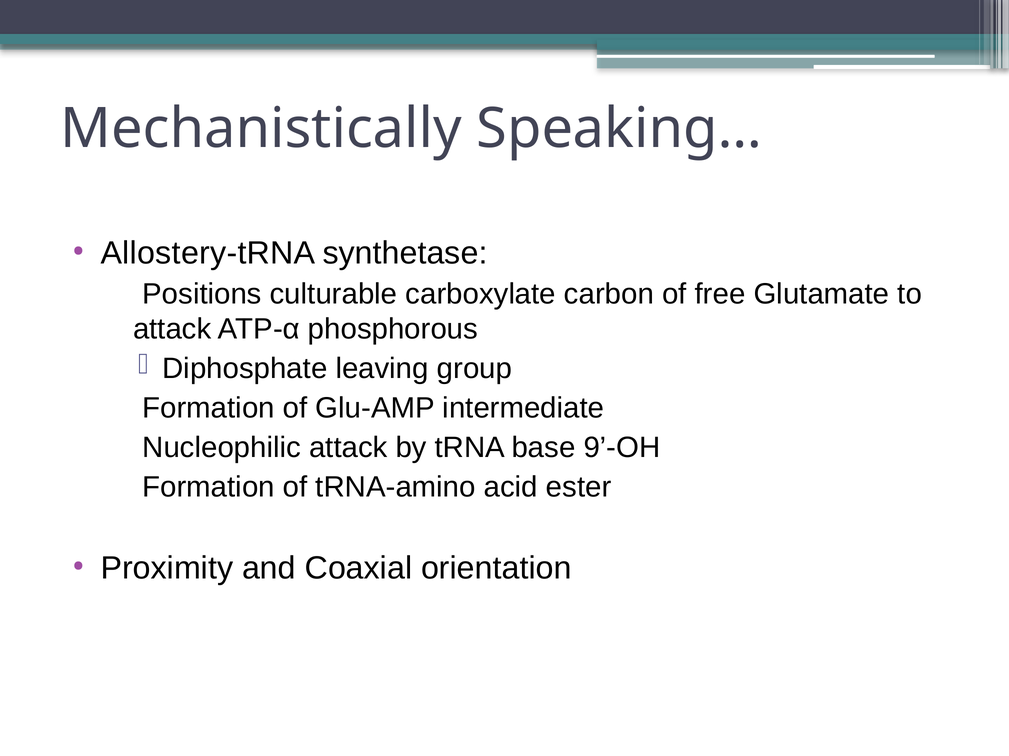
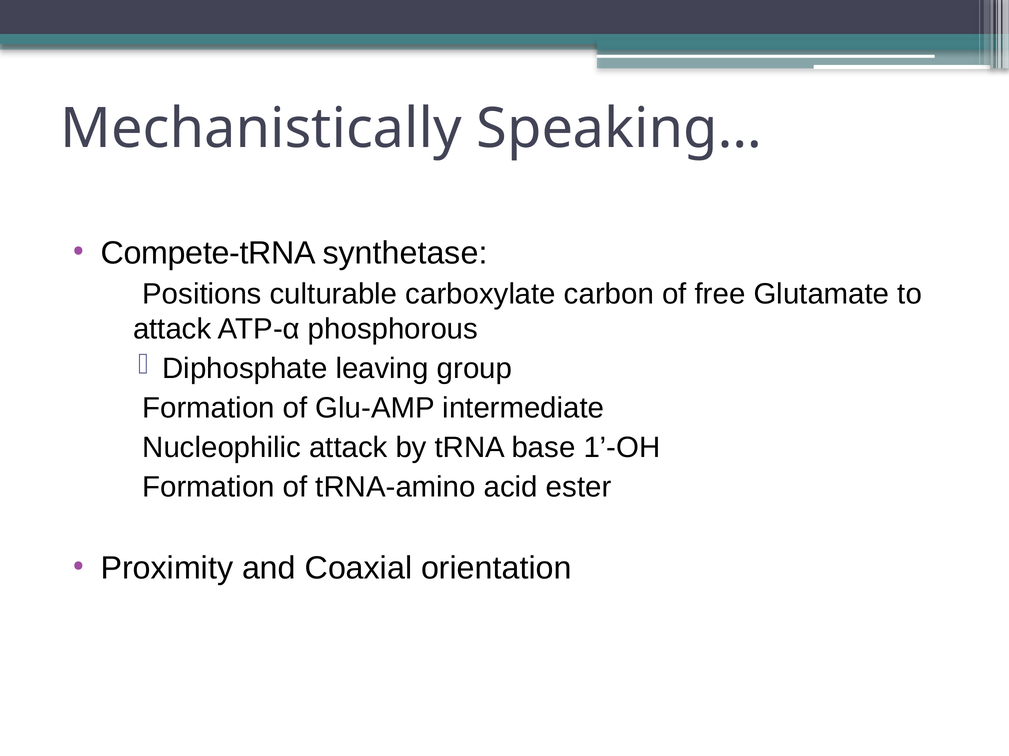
Allostery-tRNA: Allostery-tRNA -> Compete-tRNA (208, 253)
9’-OH: 9’-OH -> 1’-OH (622, 448)
